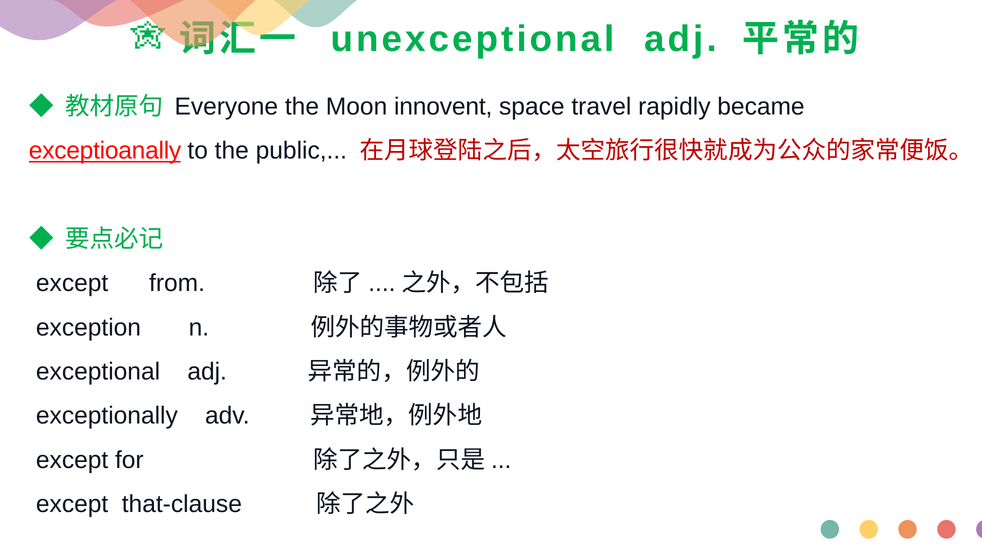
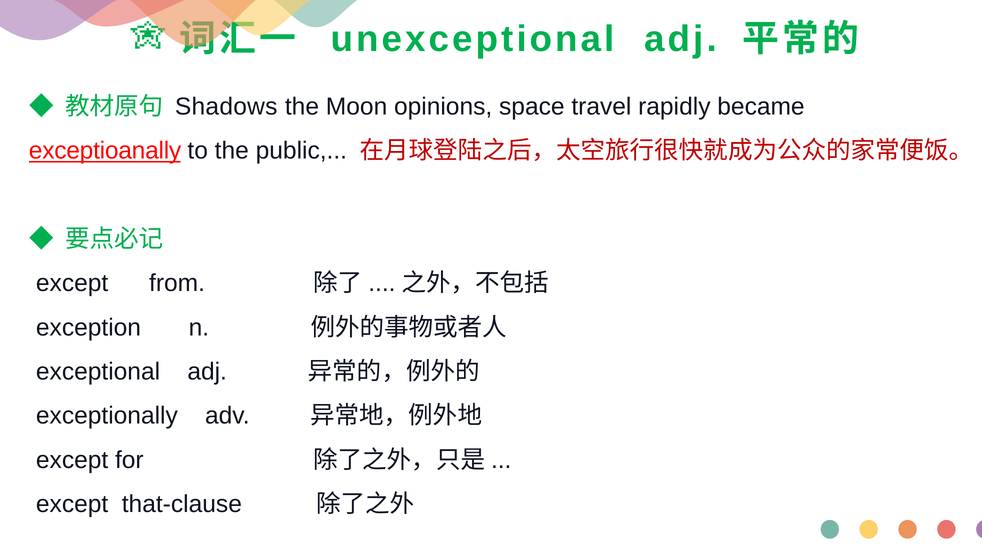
Everyone: Everyone -> Shadows (226, 107)
innovent: innovent -> opinions (443, 107)
